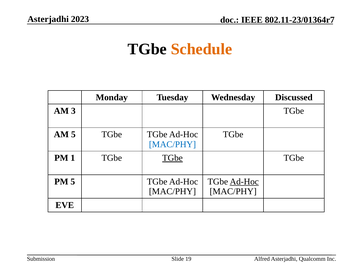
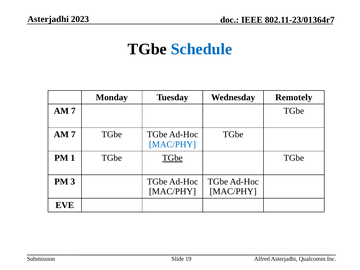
Schedule colour: orange -> blue (201, 49)
Discussed: Discussed -> Remotely (294, 97)
3: 3 -> 7 (73, 111)
5: 5 -> 7 (73, 134)
PM 5: 5 -> 3 (73, 182)
Ad-Hoc underline: present -> none (244, 182)
